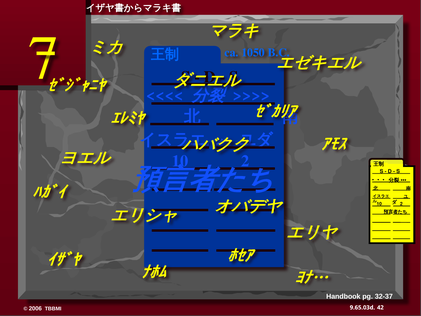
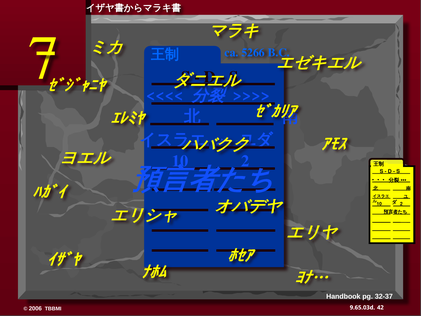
1050: 1050 -> 5266 (253, 53)
